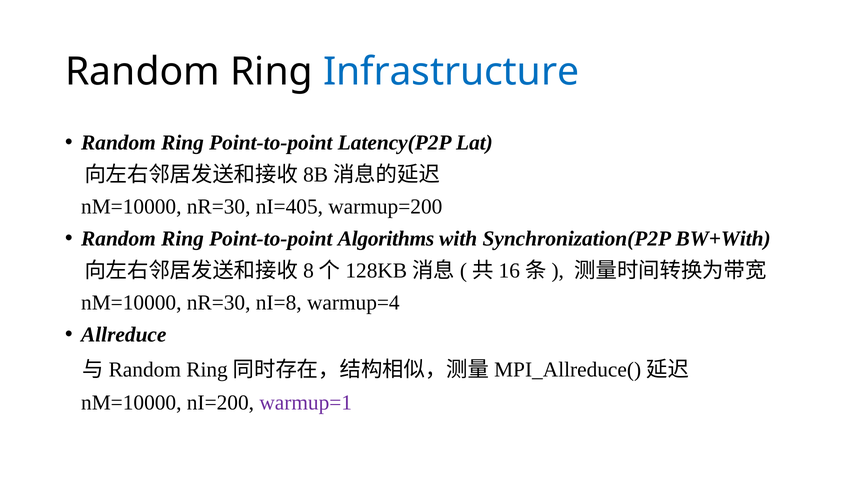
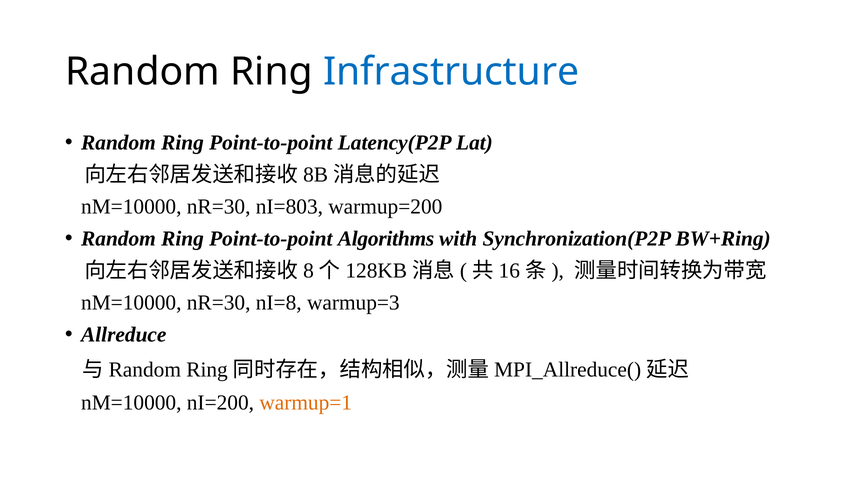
nI=405: nI=405 -> nI=803 (289, 206)
BW+With: BW+With -> BW+Ring (723, 238)
warmup=4: warmup=4 -> warmup=3 (353, 302)
warmup=1 colour: purple -> orange (306, 402)
